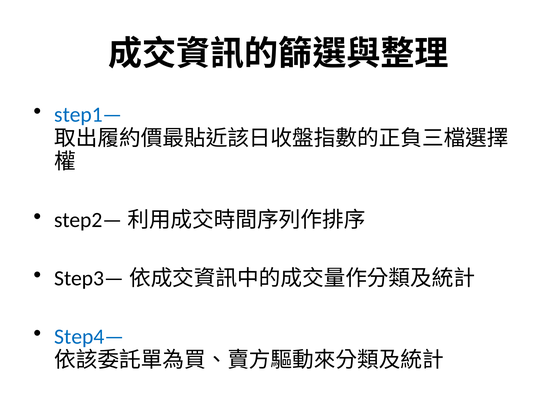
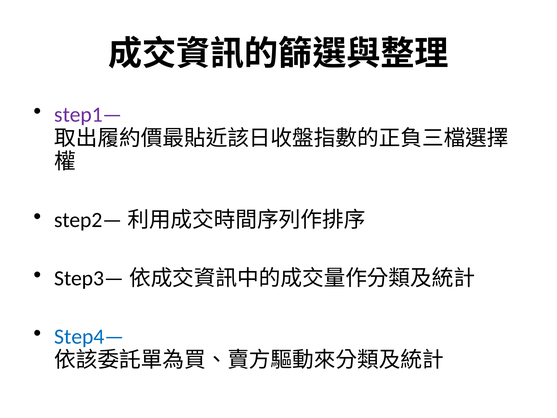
step1— colour: blue -> purple (88, 115)
